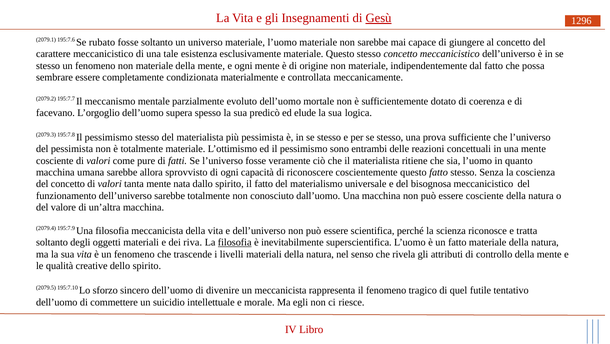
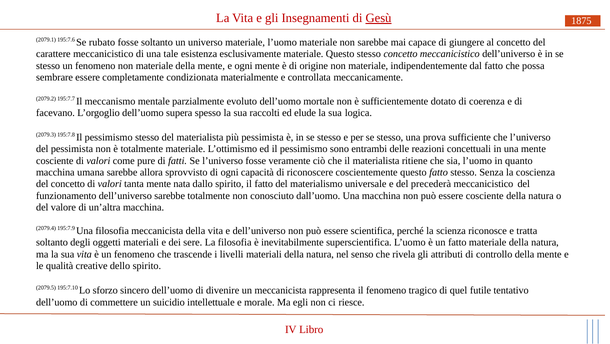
1296: 1296 -> 1875 (581, 21)
predicò: predicò -> raccolti (265, 113)
bisognosa: bisognosa -> precederà (431, 184)
riva: riva -> sere (193, 242)
filosofia underline: present -> none (235, 242)
